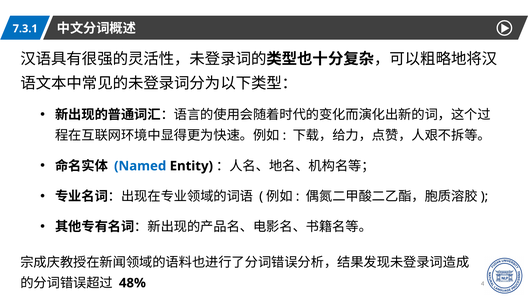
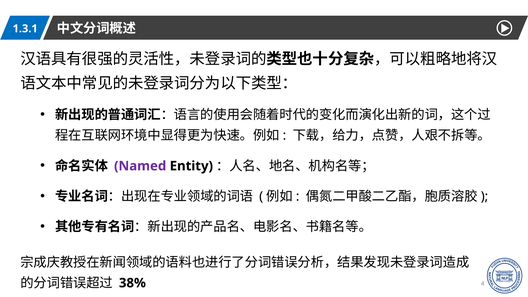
7.3.1: 7.3.1 -> 1.3.1 (25, 29)
Named colour: blue -> purple (140, 166)
48%: 48% -> 38% (132, 283)
